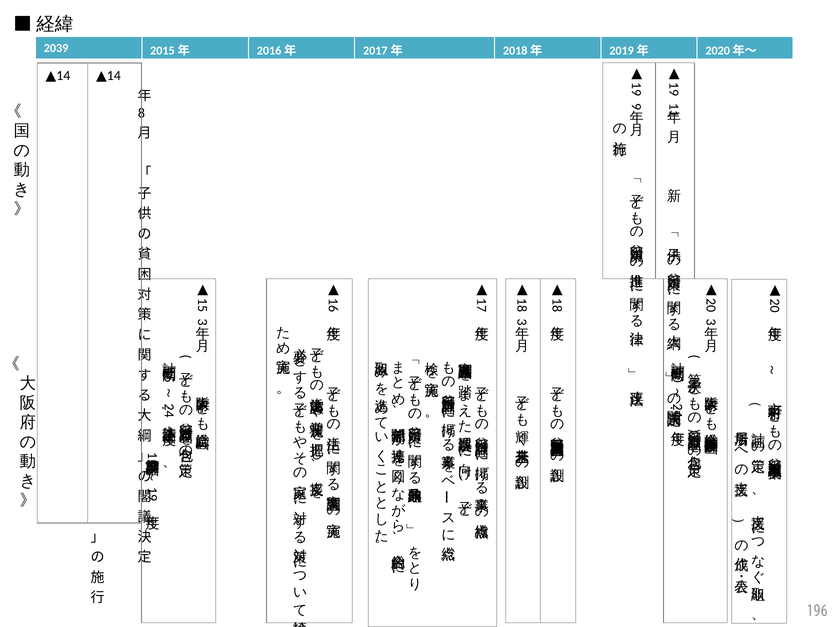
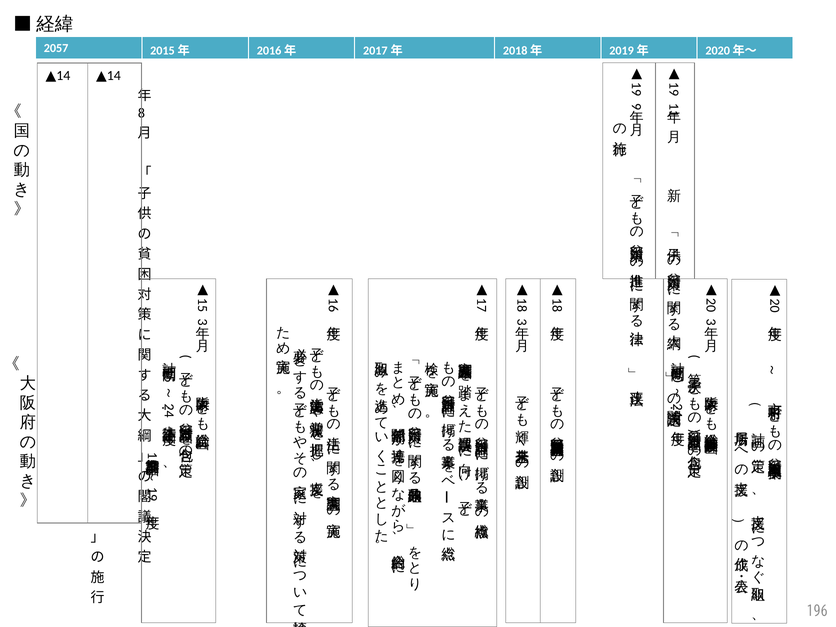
2039: 2039 -> 2057 (56, 48)
